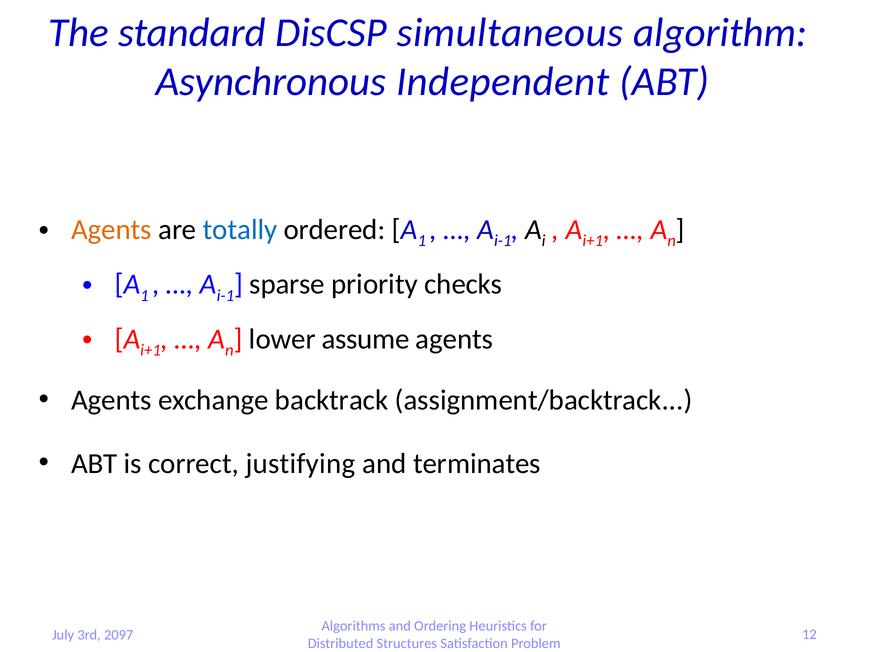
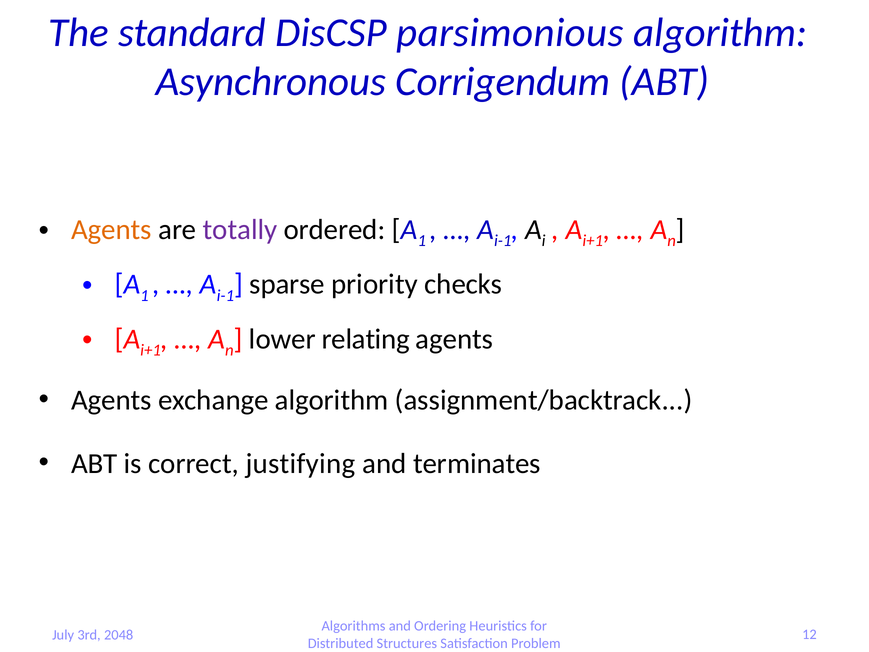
simultaneous: simultaneous -> parsimonious (510, 33)
Independent: Independent -> Corrigendum (503, 82)
totally colour: blue -> purple (240, 230)
assume: assume -> relating (366, 339)
exchange backtrack: backtrack -> algorithm (332, 400)
2097: 2097 -> 2048 (119, 635)
